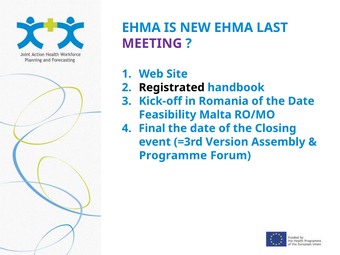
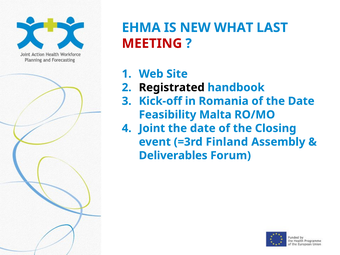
NEW EHMA: EHMA -> WHAT (234, 28)
MEETING colour: purple -> red (152, 43)
Final: Final -> Joint (152, 128)
Version: Version -> Finland (227, 142)
Programme: Programme -> Deliverables (173, 155)
